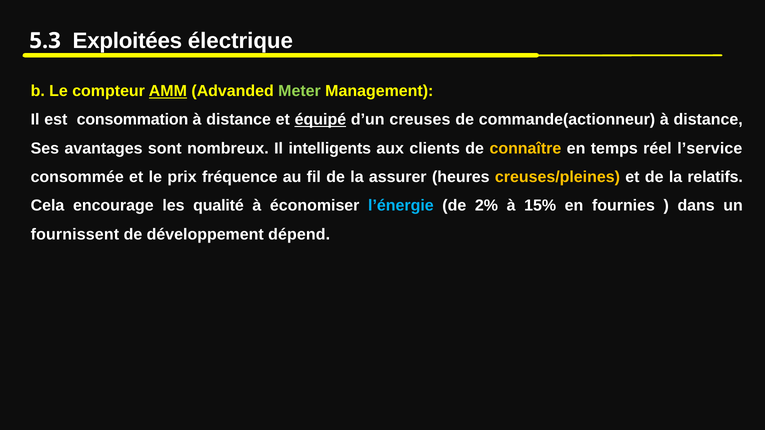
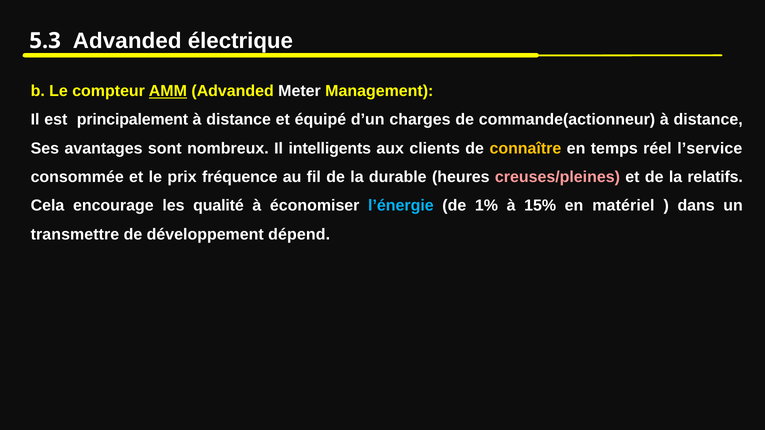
Exploitées: Exploitées -> Advanded (127, 41)
Meter colour: light green -> white (300, 91)
consommation: consommation -> principalement (132, 120)
équipé underline: present -> none (320, 120)
creuses: creuses -> charges (420, 120)
assurer: assurer -> durable (398, 177)
creuses/pleines colour: yellow -> pink (557, 177)
2%: 2% -> 1% (486, 206)
fournies: fournies -> matériel (623, 206)
fournissent: fournissent -> transmettre (75, 235)
